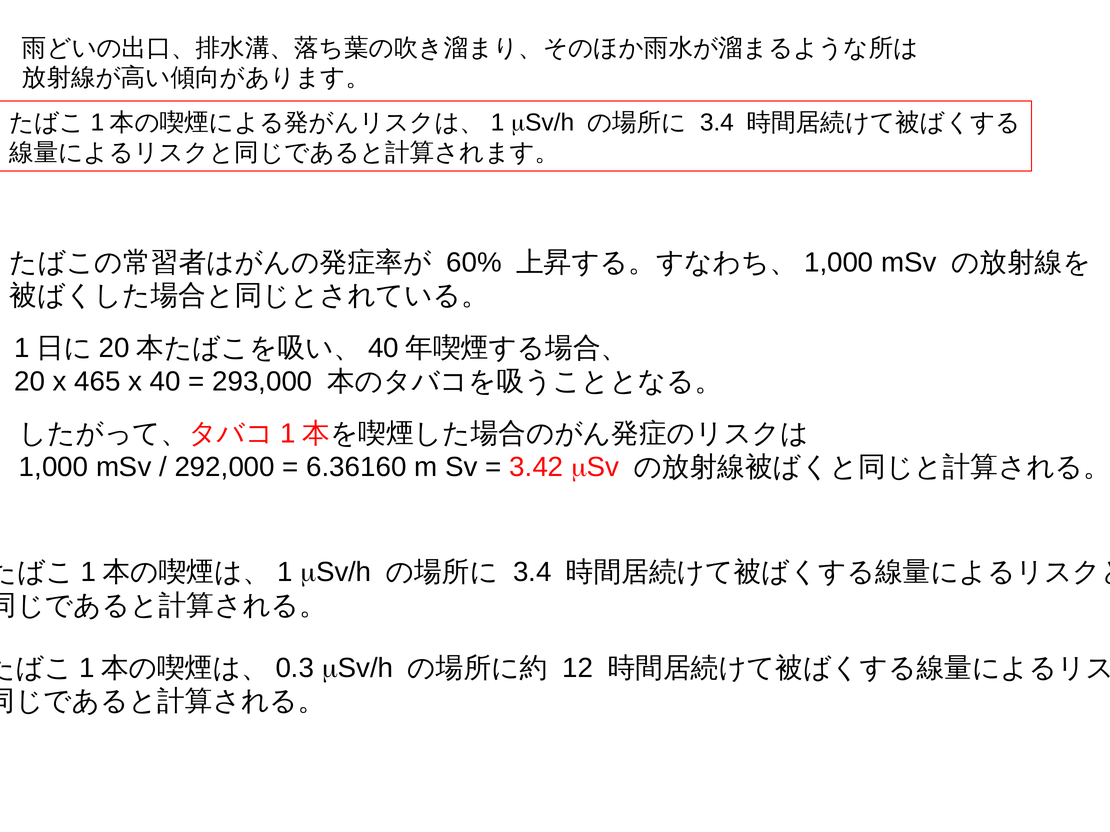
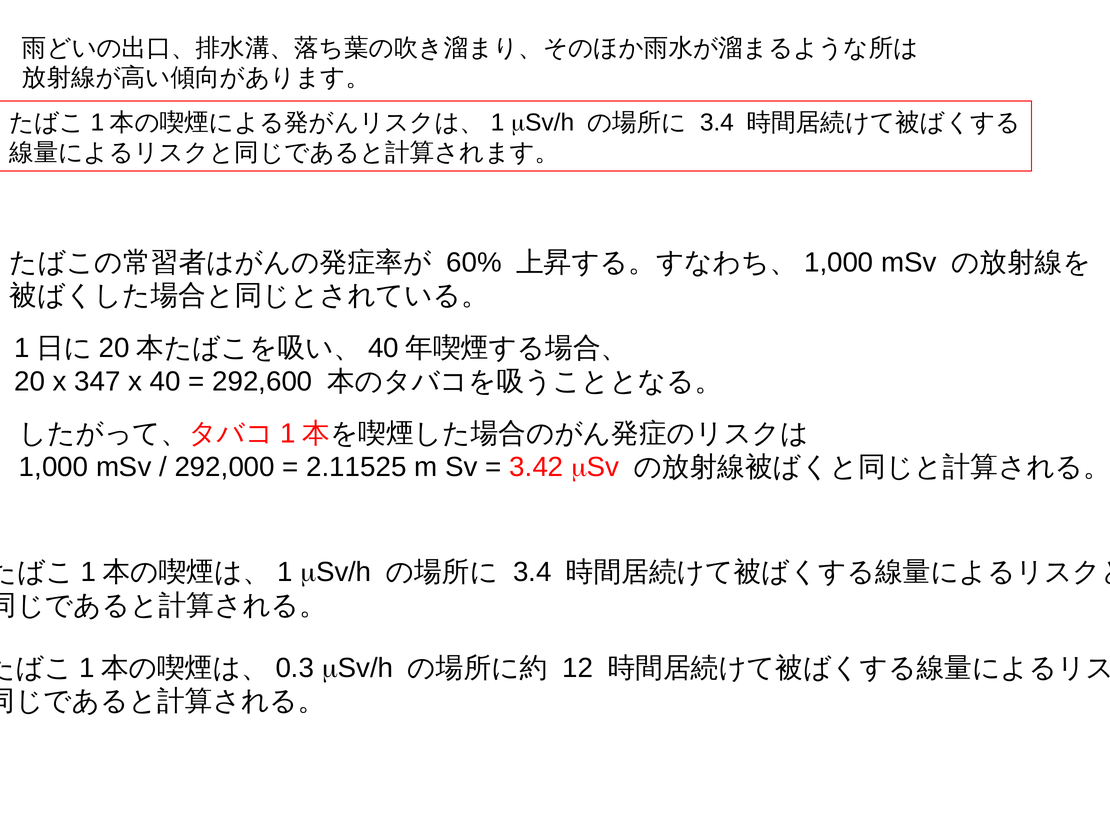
465: 465 -> 347 (97, 382)
293,000: 293,000 -> 292,600 (262, 382)
6.36160: 6.36160 -> 2.11525 (357, 467)
